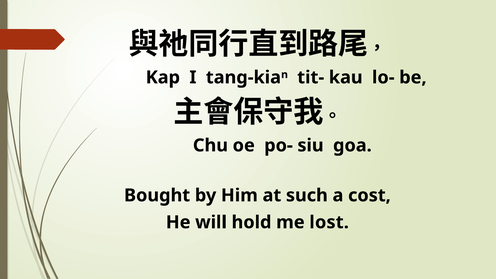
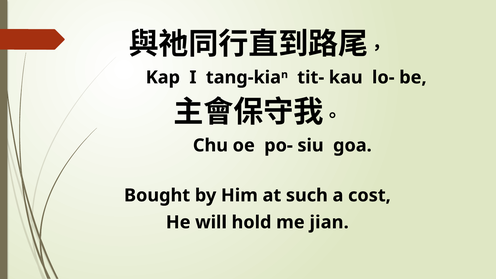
lost: lost -> jian (329, 222)
